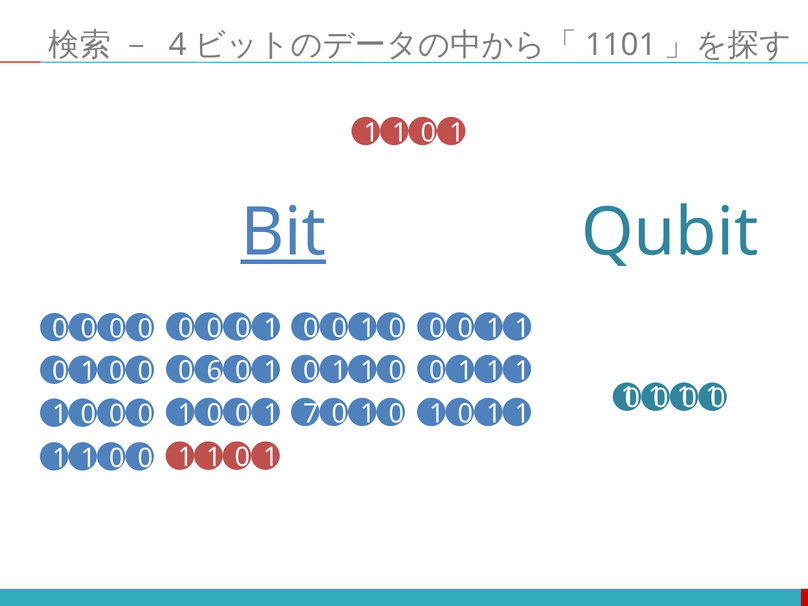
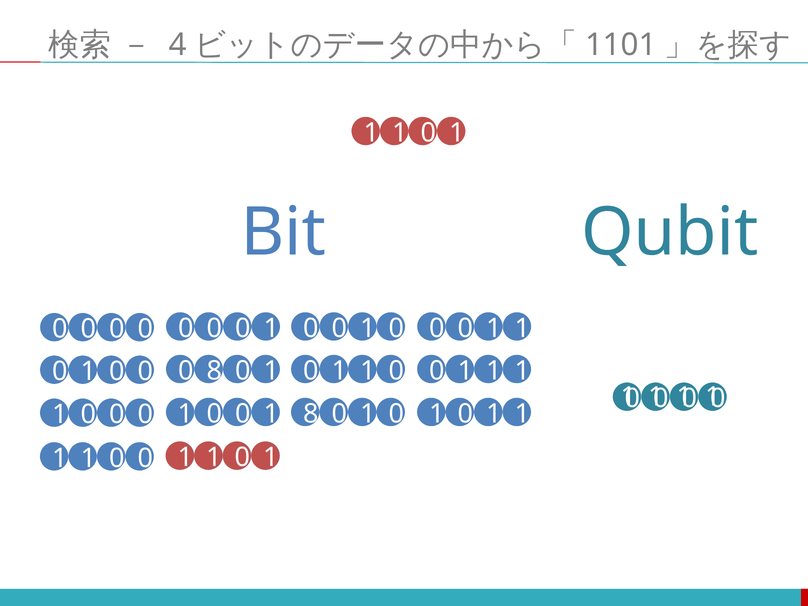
Bit underline: present -> none (283, 233)
0 6: 6 -> 8 (214, 371)
1 7: 7 -> 8 (311, 414)
